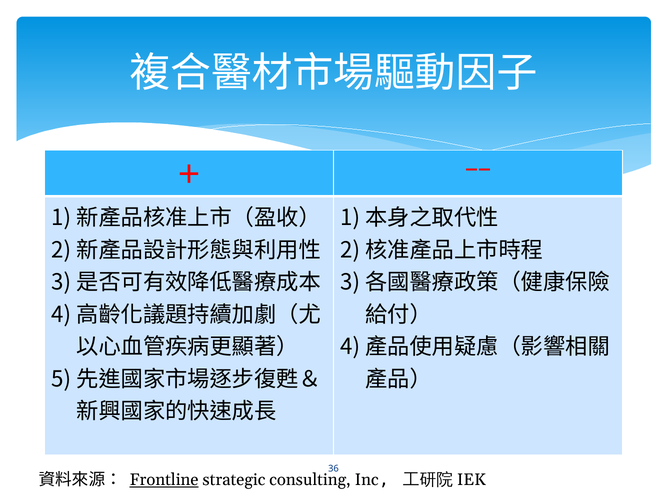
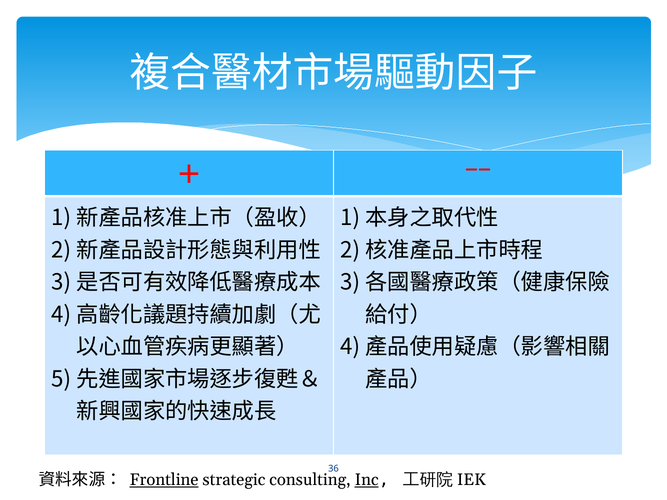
Inc underline: none -> present (367, 480)
